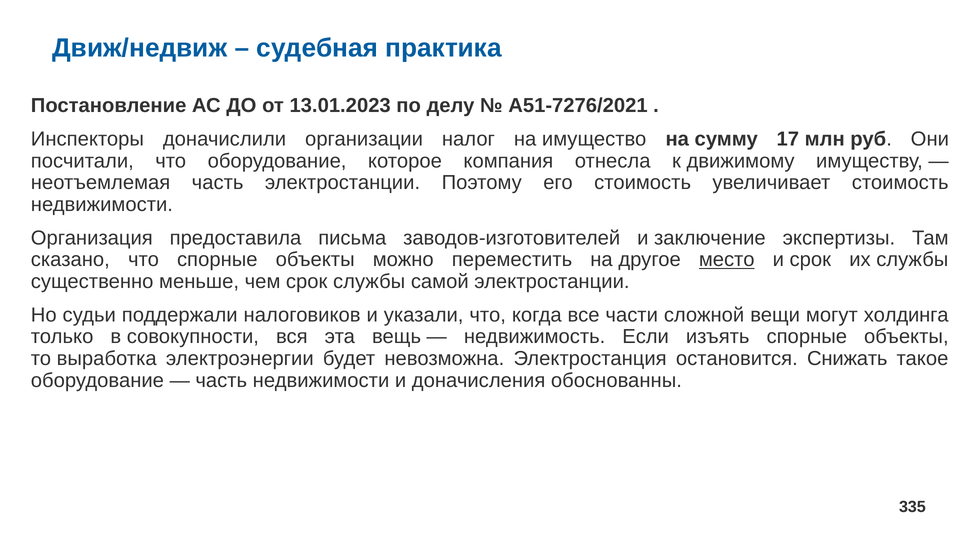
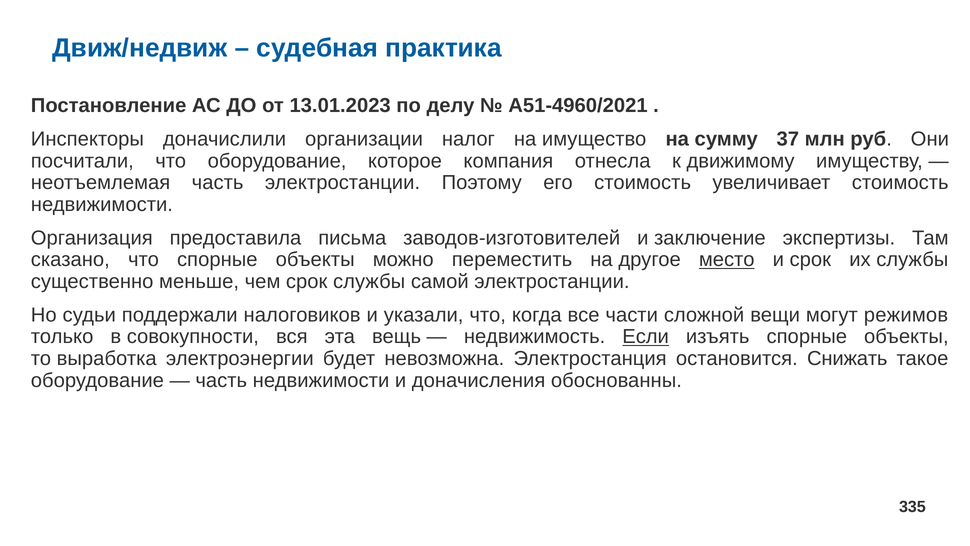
А51-7276/2021: А51-7276/2021 -> А51-4960/2021 (578, 106)
17: 17 -> 37 (788, 139)
холдинга: холдинга -> режимов (906, 315)
Если underline: none -> present (646, 337)
